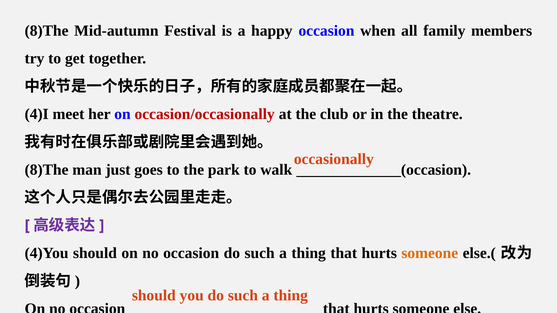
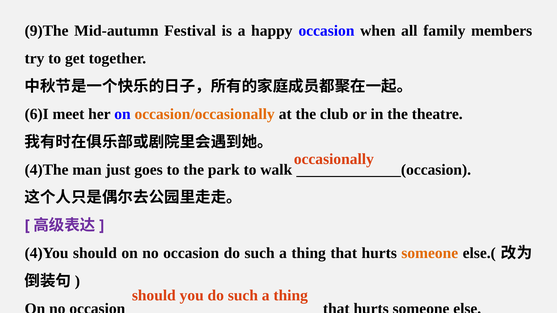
8)The: 8)The -> 9)The (47, 31)
4)I: 4)I -> 6)I (37, 114)
occasion/occasionally colour: red -> orange (205, 114)
8)The: 8)The -> 4)The (47, 170)
